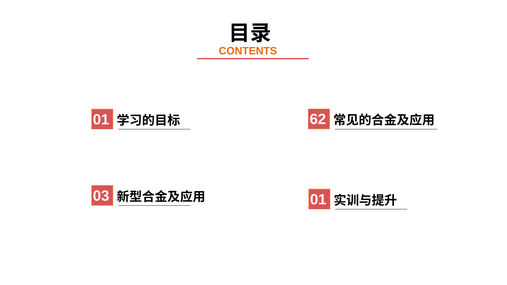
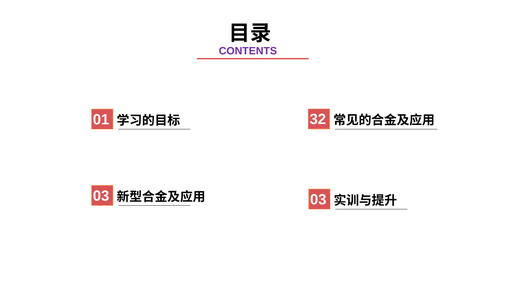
CONTENTS colour: orange -> purple (248, 51)
62: 62 -> 32 (318, 119)
01: 01 -> 03 (318, 200)
